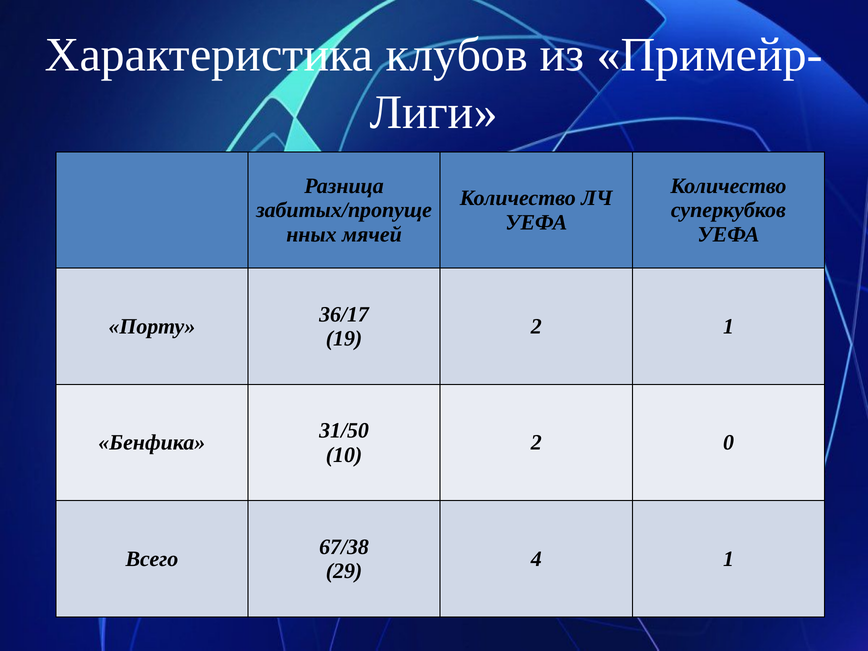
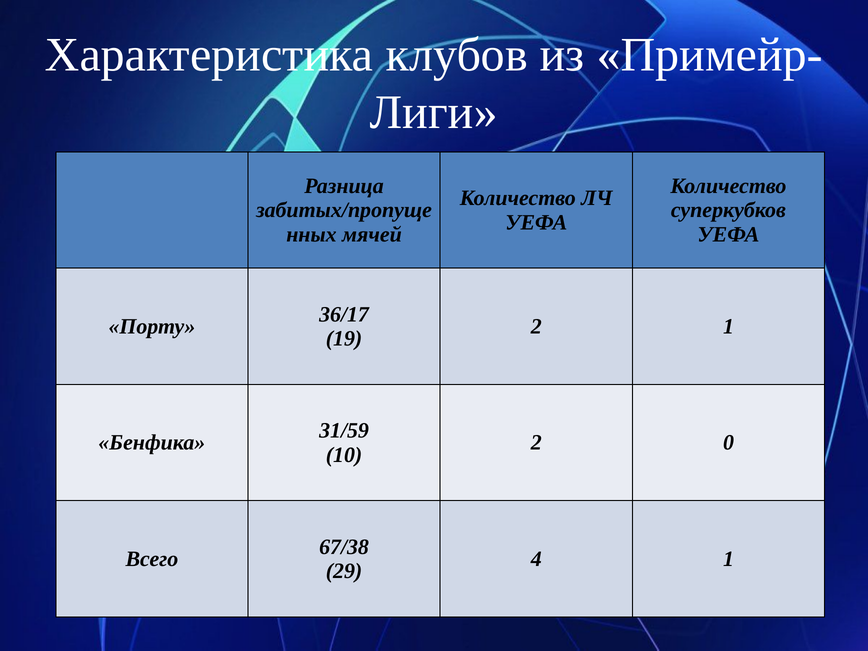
31/50: 31/50 -> 31/59 (344, 431)
